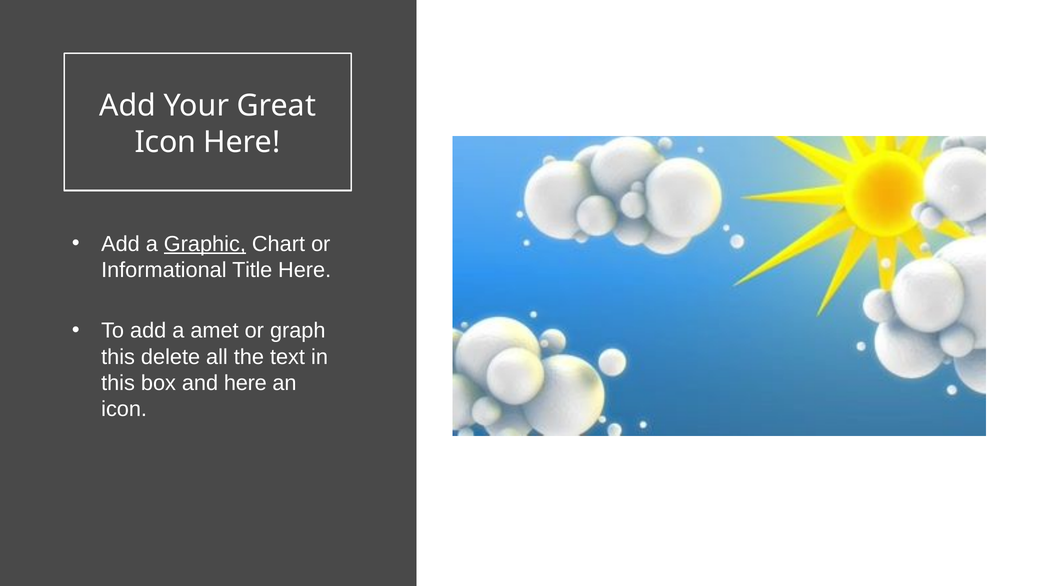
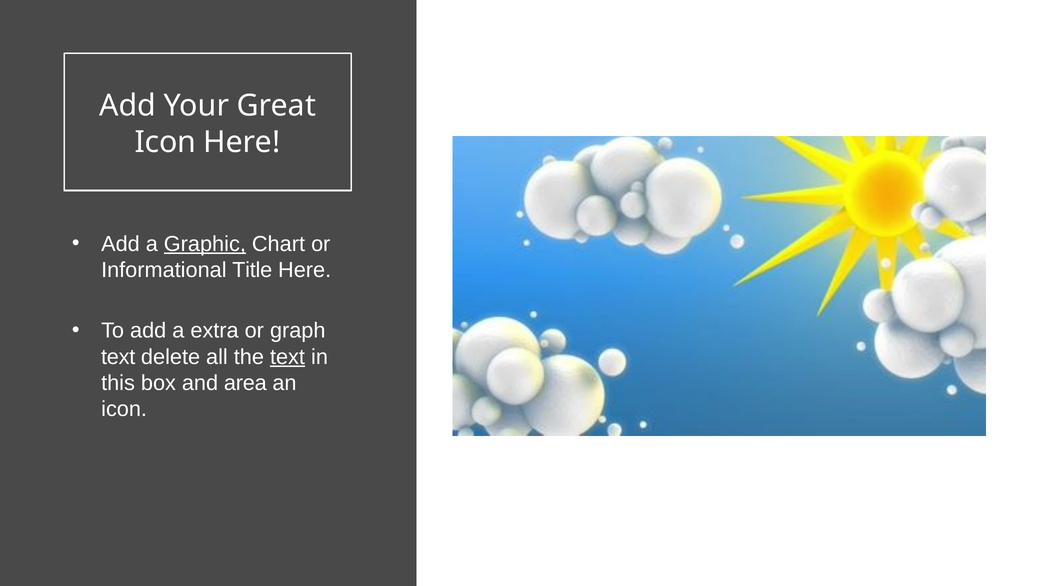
amet: amet -> extra (215, 331)
this: this -> text (118, 357)
text underline: none -> present (287, 357)
and here: here -> area (245, 383)
